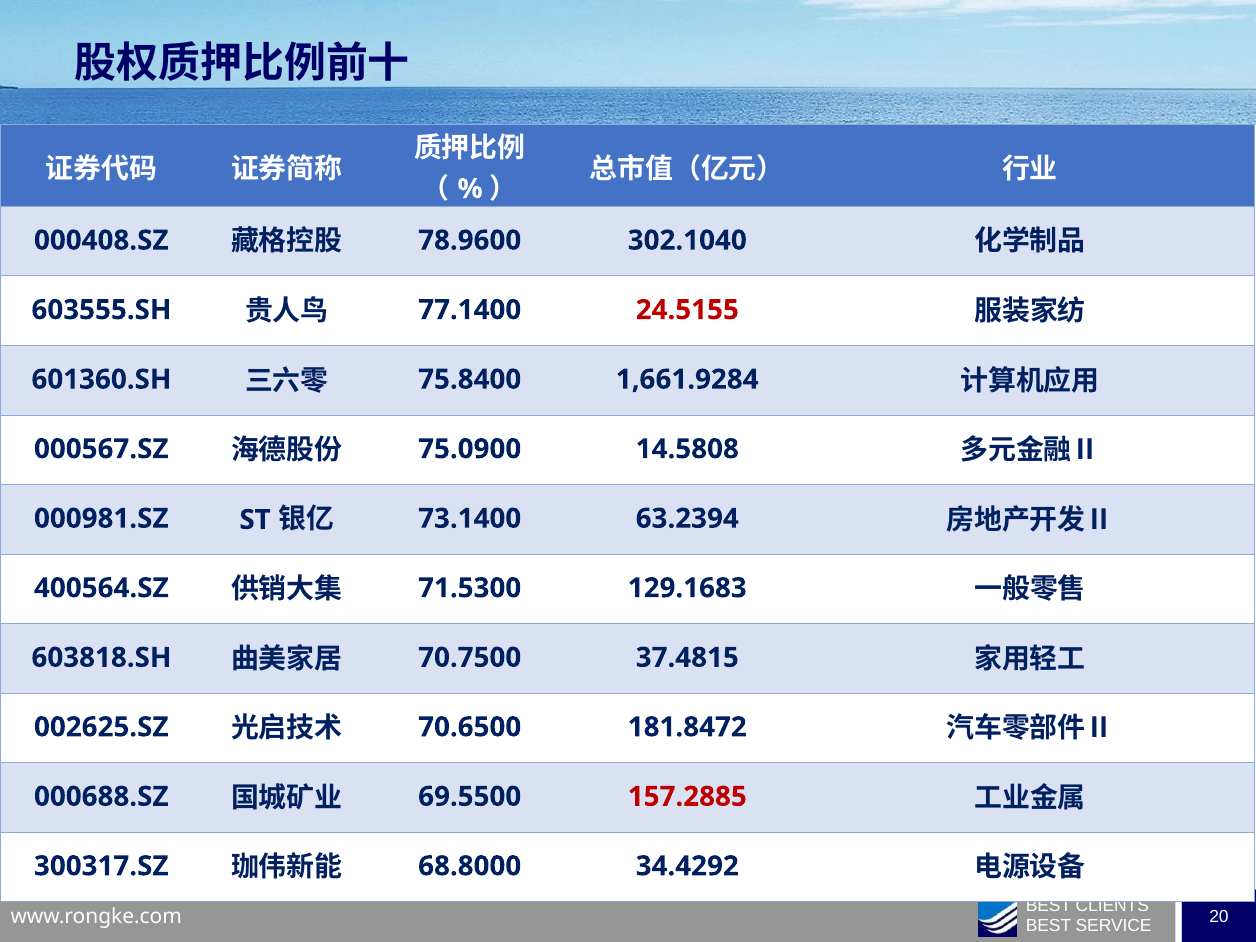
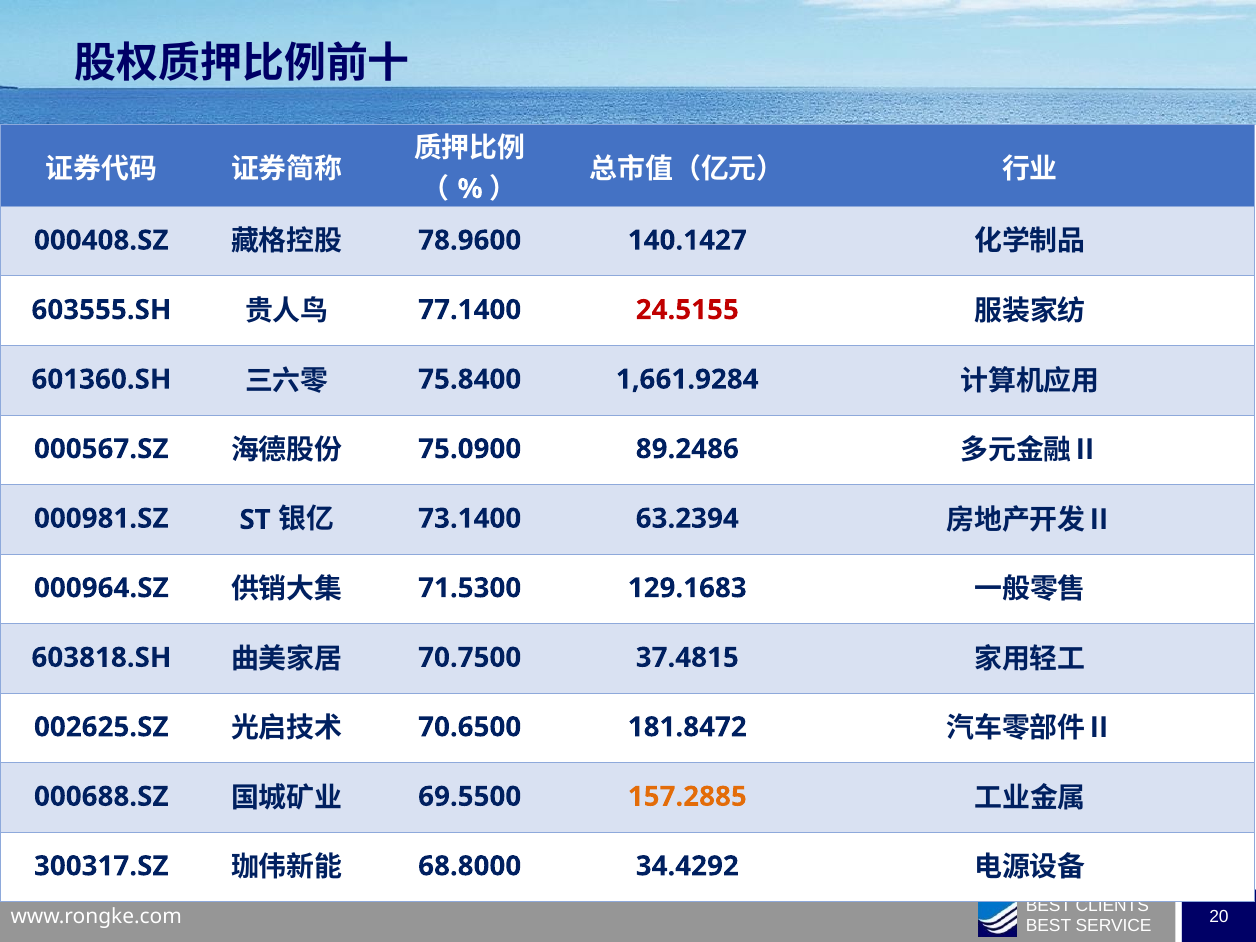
302.1040: 302.1040 -> 140.1427 (687, 240)
14.5808: 14.5808 -> 89.2486 (687, 449)
400564.SZ: 400564.SZ -> 000964.SZ (101, 588)
157.2885 colour: red -> orange (687, 797)
